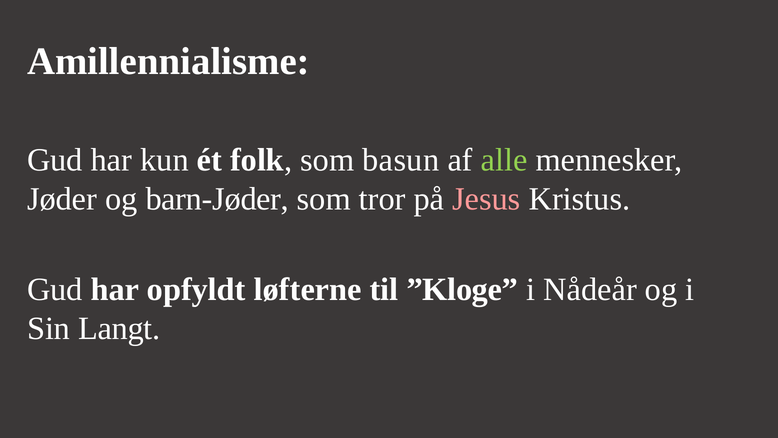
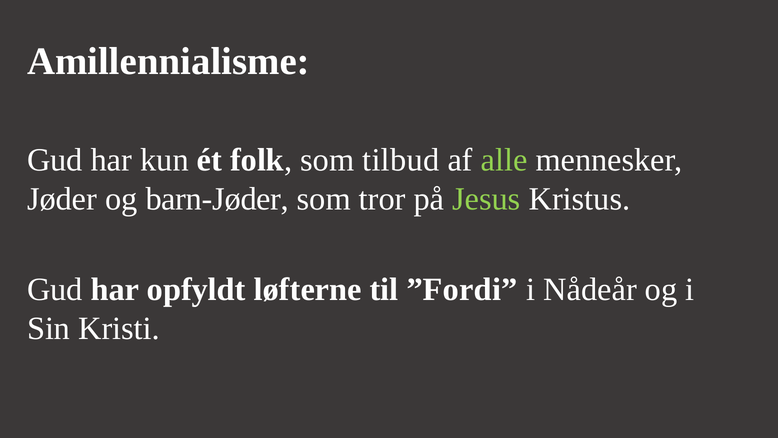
basun: basun -> tilbud (401, 160)
Jesus colour: pink -> light green (486, 199)
”Kloge: ”Kloge -> ”Fordi (462, 289)
Langt: Langt -> Kristi (119, 328)
